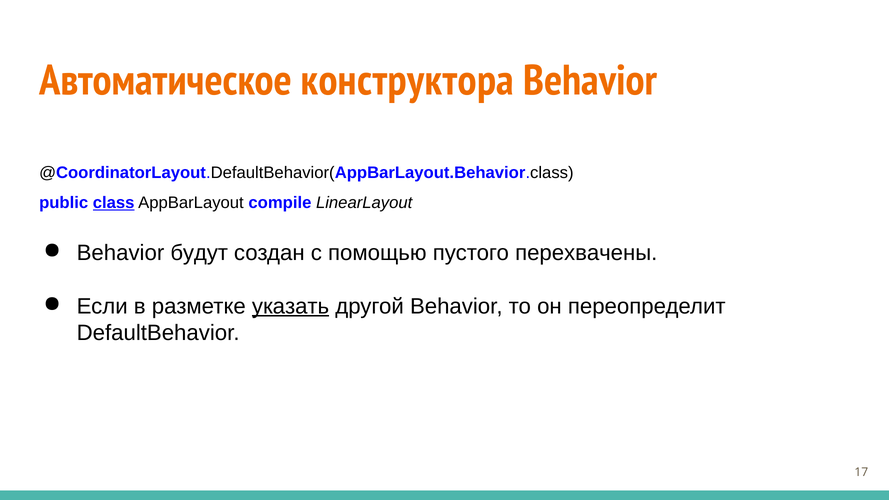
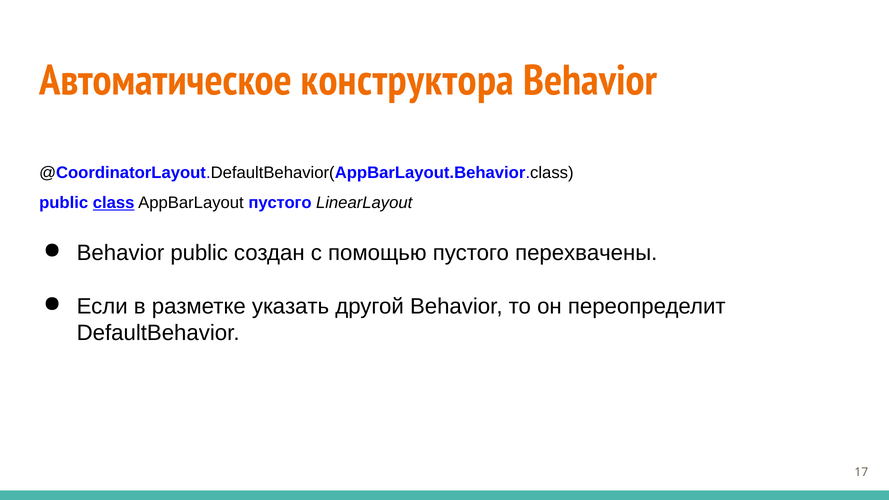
AppBarLayout compile: compile -> пустого (280, 203)
Behavior будут: будут -> public (199, 253)
указать underline: present -> none (291, 306)
